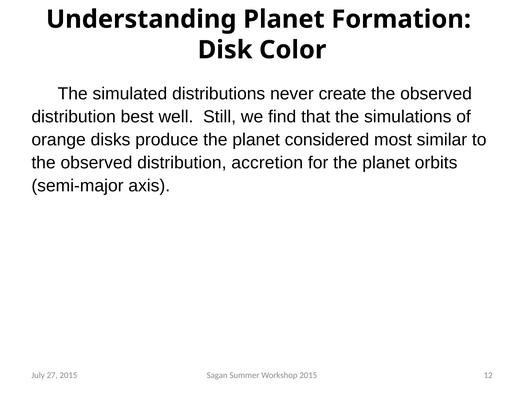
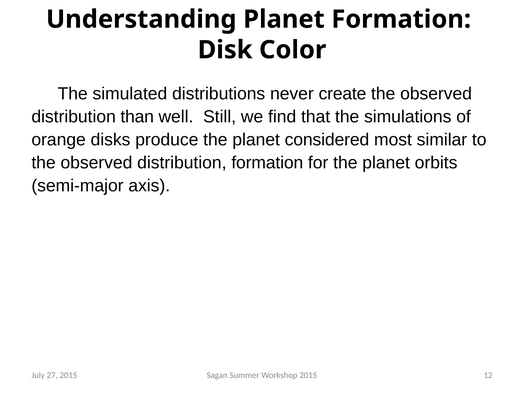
best: best -> than (137, 117)
distribution accretion: accretion -> formation (267, 163)
